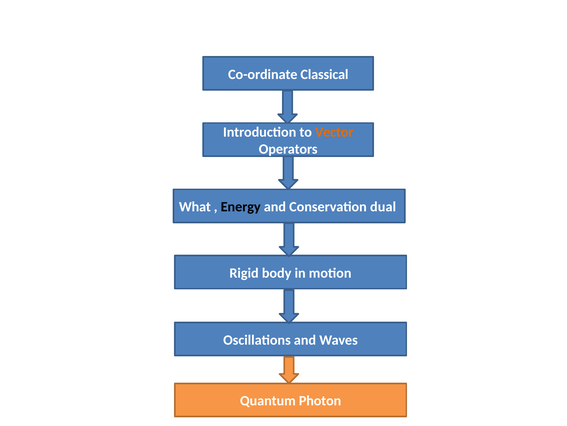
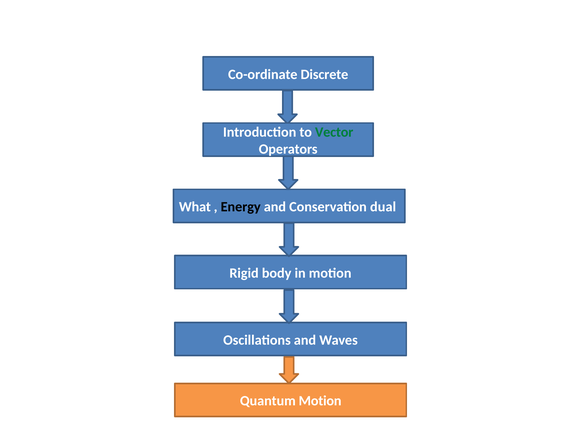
Classical: Classical -> Discrete (324, 74)
Vector colour: orange -> green (334, 132)
Quantum Photon: Photon -> Motion (320, 400)
